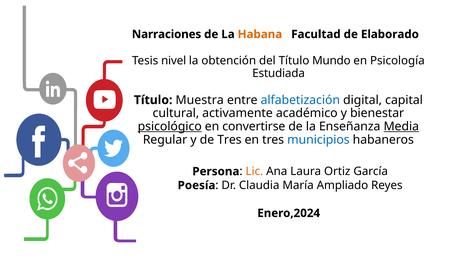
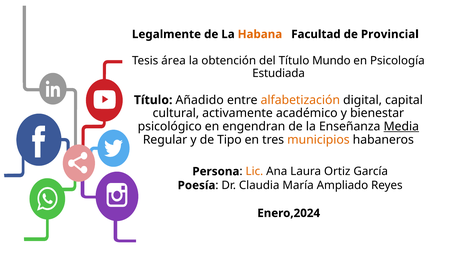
Narraciones: Narraciones -> Legalmente (166, 34)
Elaborado: Elaborado -> Provincial (390, 34)
nivel: nivel -> área (174, 61)
Muestra: Muestra -> Añadido (200, 100)
alfabetización colour: blue -> orange (300, 100)
psicológico underline: present -> none (170, 126)
convertirse: convertirse -> engendran (254, 126)
de Tres: Tres -> Tipo (229, 139)
municipios colour: blue -> orange (318, 139)
